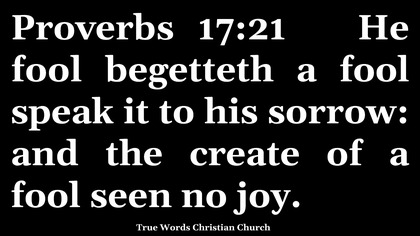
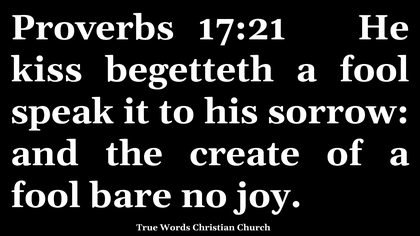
fool: fool -> kiss (47, 70)
seen: seen -> bare (131, 196)
